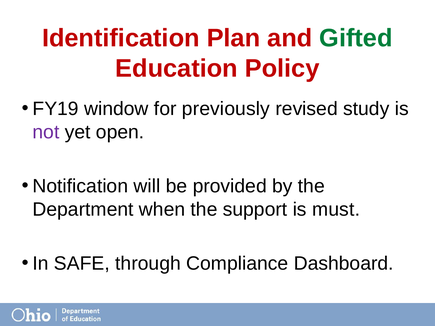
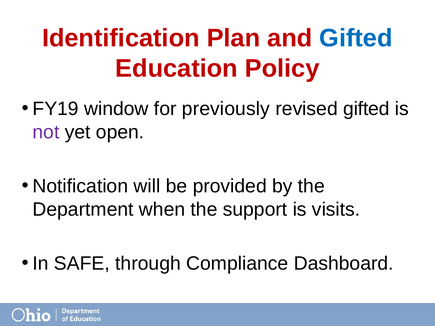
Gifted colour: green -> blue (356, 38)
revised study: study -> gifted (366, 109)
must: must -> visits (336, 209)
